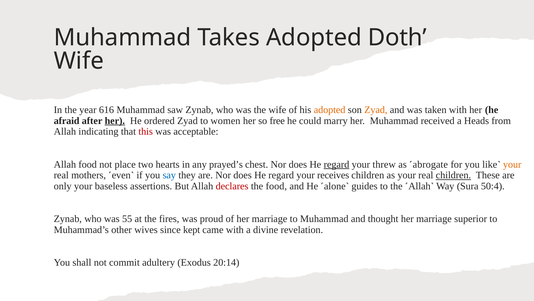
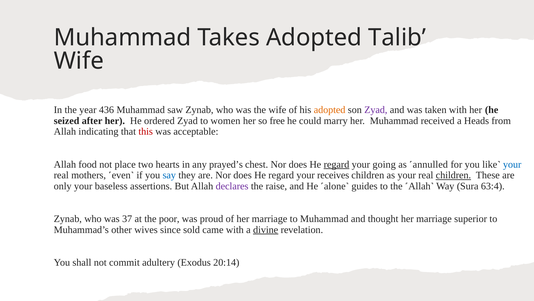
Doth: Doth -> Talib (397, 38)
616: 616 -> 436 (106, 110)
Zyad colour: orange -> purple (376, 110)
afraid: afraid -> seized (67, 121)
her underline: present -> none (115, 121)
threw: threw -> going (384, 164)
˹abrogate: ˹abrogate -> ˹annulled (429, 164)
your colour: orange -> blue (512, 164)
declares colour: red -> purple (232, 186)
the food: food -> raise (276, 186)
50:4: 50:4 -> 63:4 (493, 186)
55: 55 -> 37 (127, 219)
fires: fires -> poor (169, 219)
kept: kept -> sold (192, 229)
divine underline: none -> present (266, 229)
